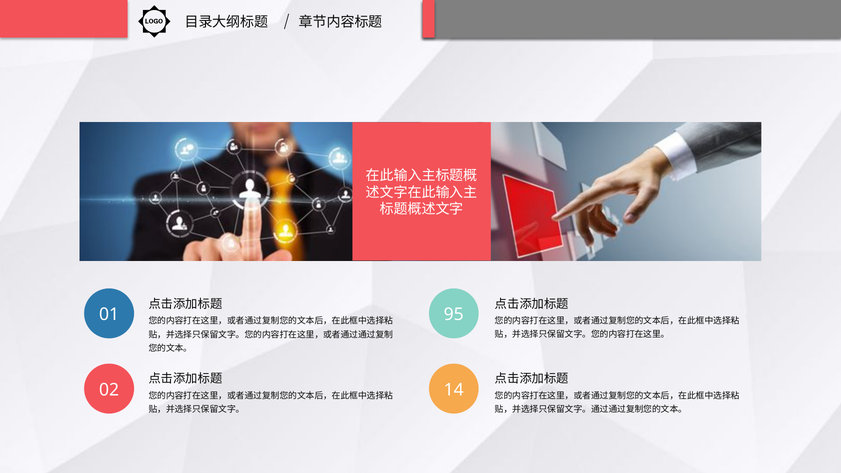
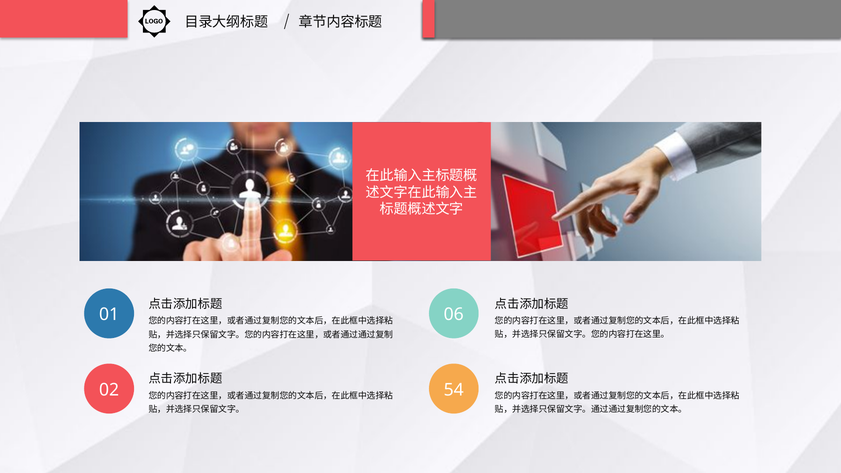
95: 95 -> 06 (454, 315)
14: 14 -> 54 (454, 390)
